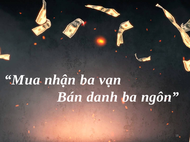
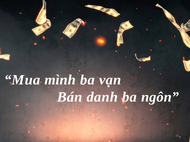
nhận: nhận -> mình (60, 80)
